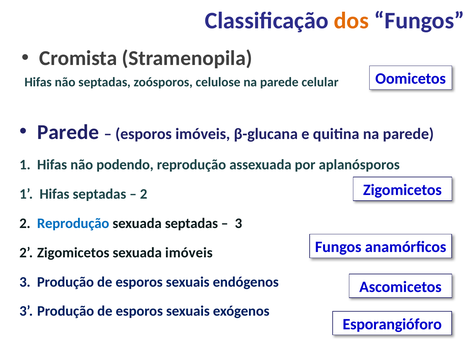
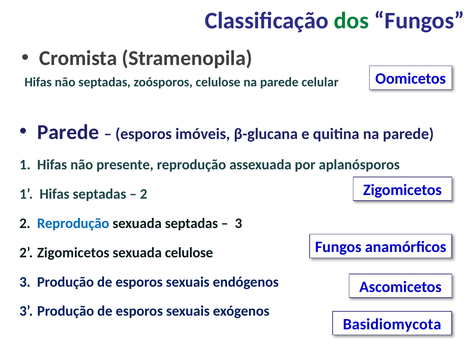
dos colour: orange -> green (351, 21)
podendo: podendo -> presente (125, 165)
sexuada imóveis: imóveis -> celulose (189, 253)
Esporangióforo: Esporangióforo -> Basidiomycota (392, 324)
